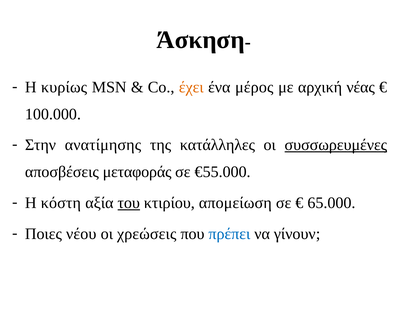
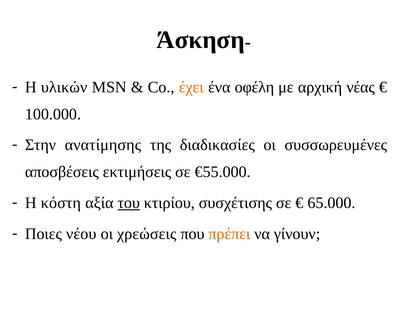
κυρίως: κυρίως -> υλικών (64, 87)
μέρος: μέρος -> οφέλη (254, 87)
κατάλληλες: κατάλληλες -> διαδικασίες (217, 145)
συσσωρευμένες underline: present -> none (336, 145)
μεταφοράς: μεταφοράς -> εκτιμήσεις (137, 172)
απομείωση: απομείωση -> συσχέτισης (235, 203)
πρέπει colour: blue -> orange (229, 234)
